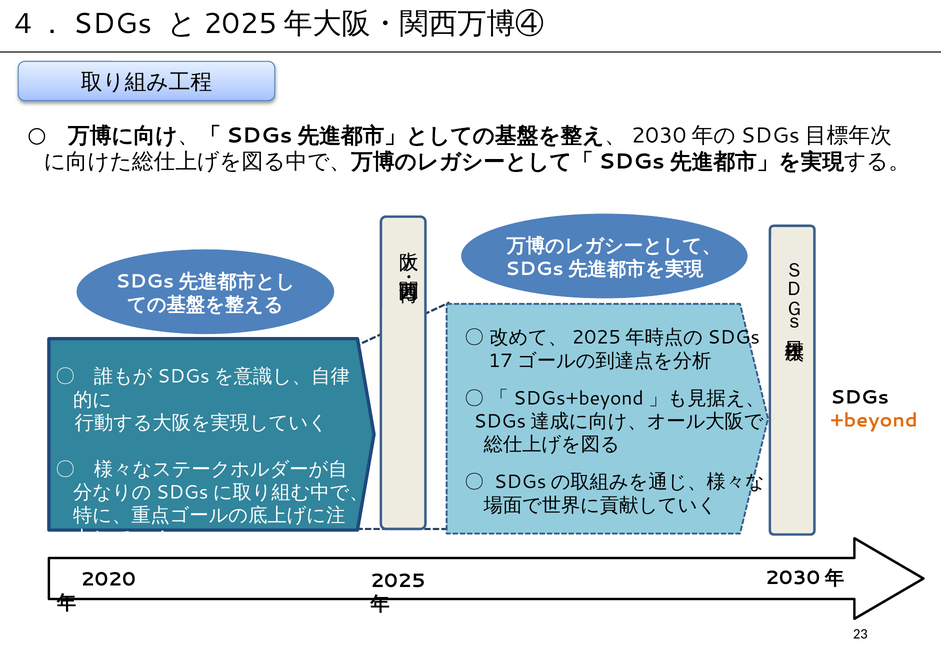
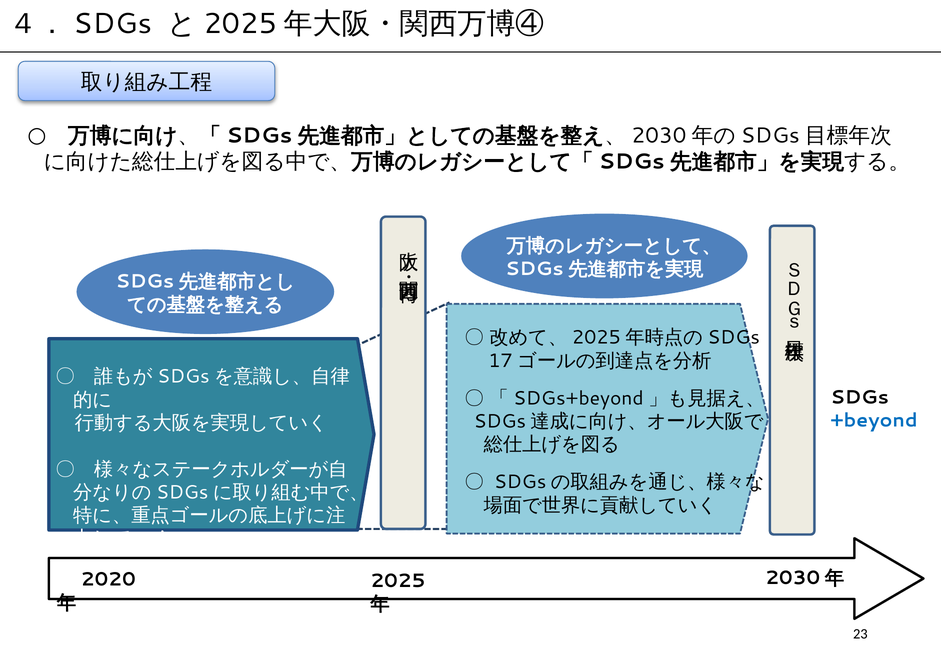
+beyond colour: orange -> blue (874, 421)
